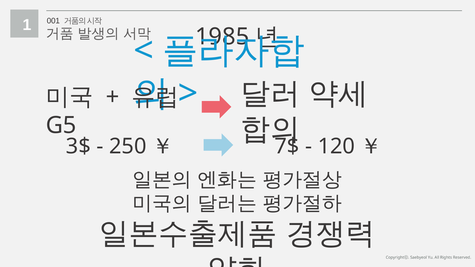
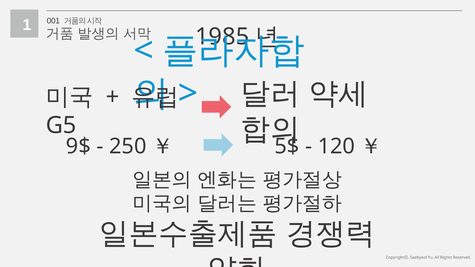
3$: 3$ -> 9$ (78, 147)
7$: 7$ -> 5$ (287, 147)
